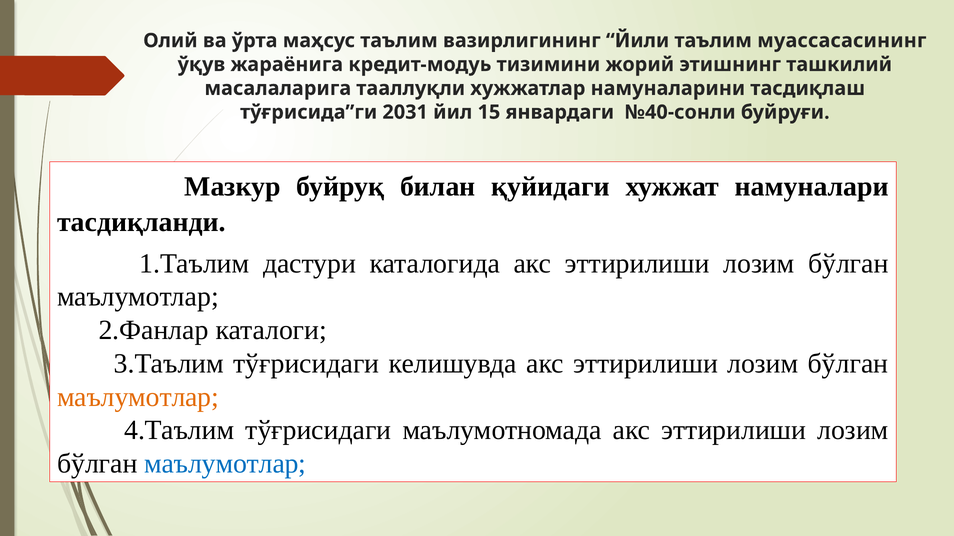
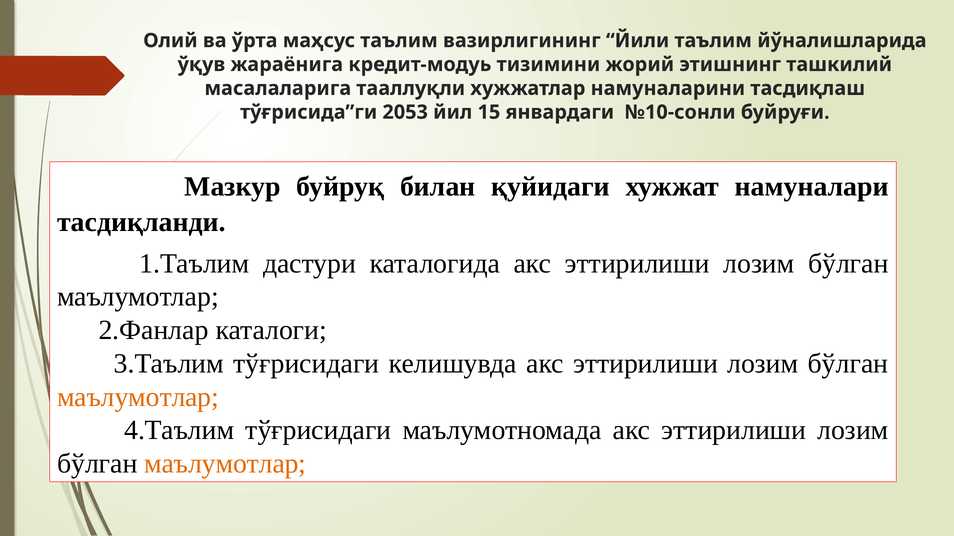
муассасасининг: муассасасининг -> йўналишларида (842, 41)
2031: 2031 -> 2053 (405, 112)
№40-сонли: №40-сонли -> №10-сонли (680, 112)
маълумотлар colour: blue -> orange (225, 464)
